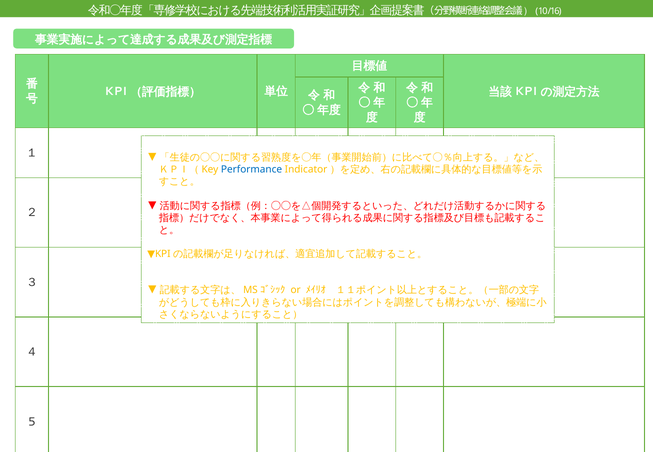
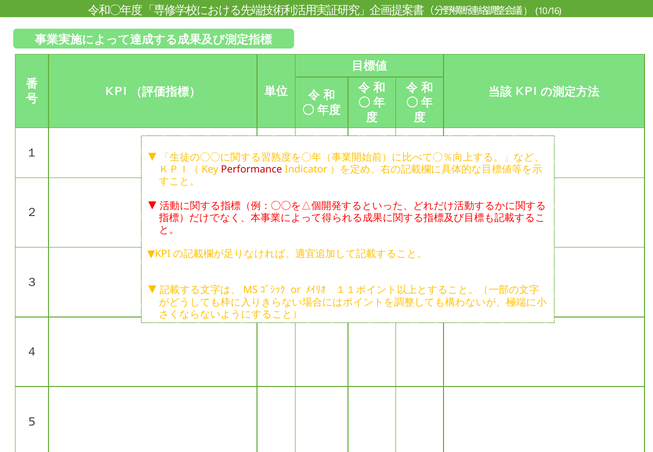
Performance colour: blue -> red (252, 170)
